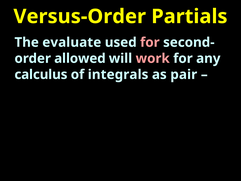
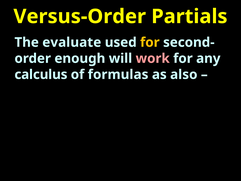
for colour: pink -> yellow (150, 42)
allowed: allowed -> enough (80, 58)
integrals: integrals -> formulas (118, 74)
pair: pair -> also (184, 74)
